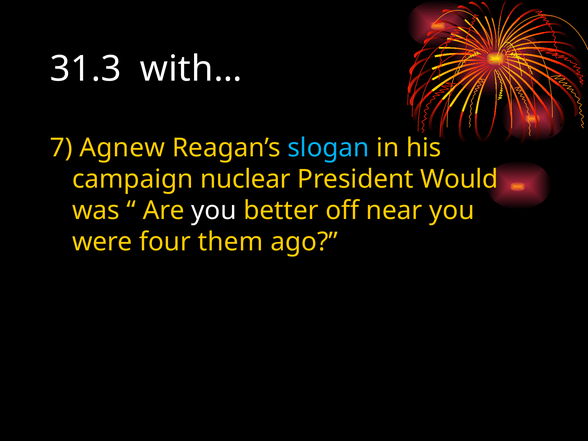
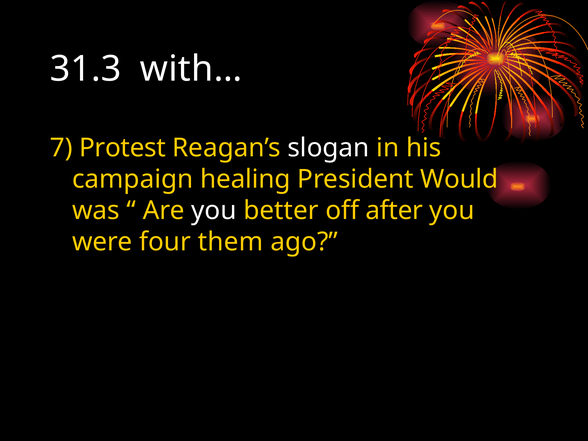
Agnew: Agnew -> Protest (123, 148)
slogan colour: light blue -> white (328, 148)
nuclear: nuclear -> healing (245, 179)
near: near -> after (394, 211)
